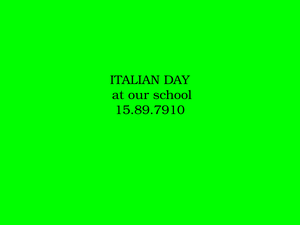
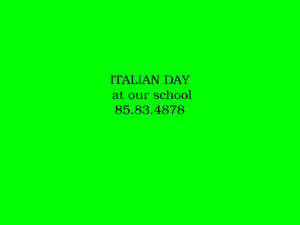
15.89.7910: 15.89.7910 -> 85.83.4878 (150, 110)
